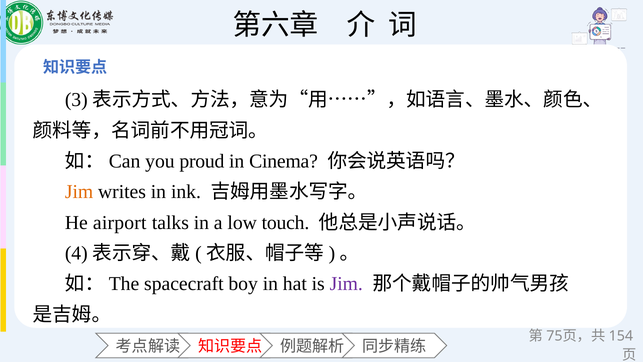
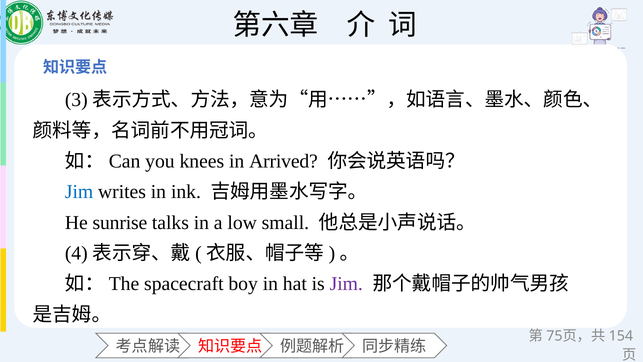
proud: proud -> knees (202, 161)
Cinema: Cinema -> Arrived (283, 161)
Jim colour: orange -> blue (79, 192)
airport: airport -> sunrise (120, 222)
touch: touch -> small (285, 222)
